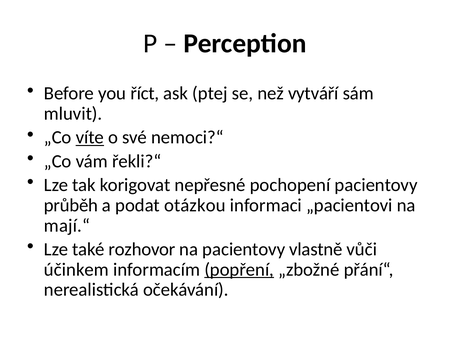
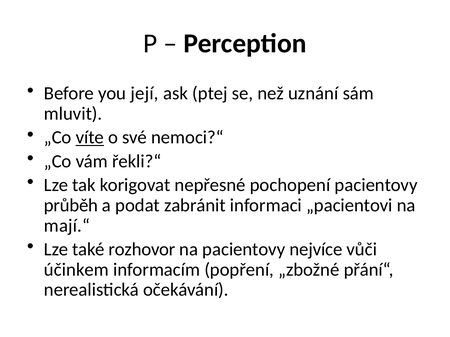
říct: říct -> její (145, 94)
vytváří: vytváří -> uznání (313, 94)
otázkou: otázkou -> zabránit (195, 206)
vlastně: vlastně -> nejvíce (316, 250)
popření underline: present -> none (239, 270)
